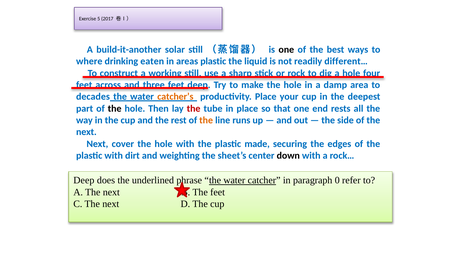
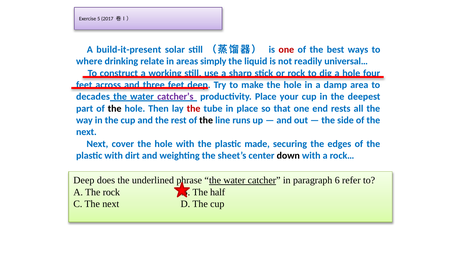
build-it-another: build-it-another -> build-it-present (129, 50)
one colour: black -> red (286, 50)
eaten: eaten -> relate (152, 61)
areas plastic: plastic -> simply (213, 61)
different…: different… -> universal… (346, 61)
catcher’s colour: orange -> purple (175, 97)
the colour: orange -> black (206, 120)
0: 0 -> 6 (337, 181)
A The next: next -> rock (111, 193)
The feet: feet -> half (218, 193)
